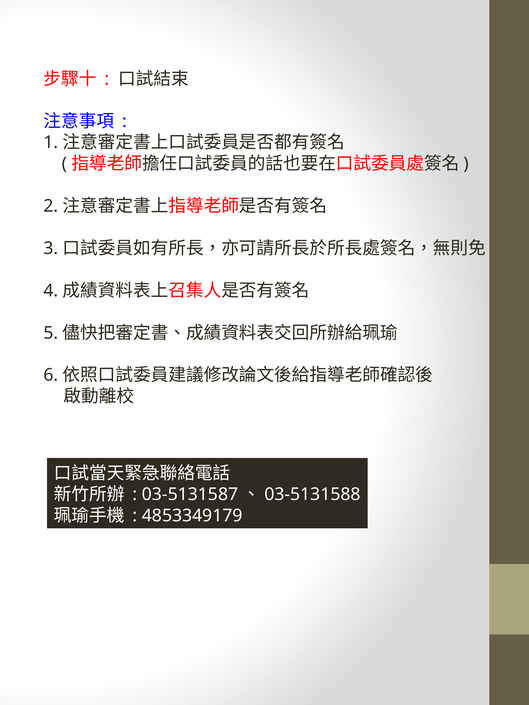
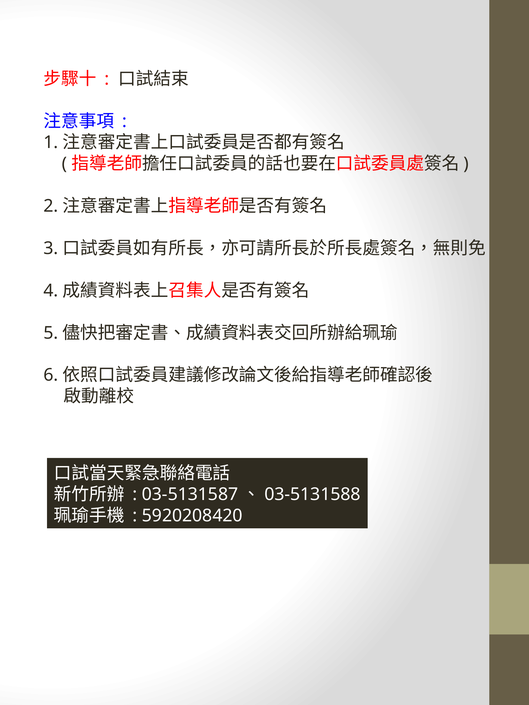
4853349179: 4853349179 -> 5920208420 (192, 516)
